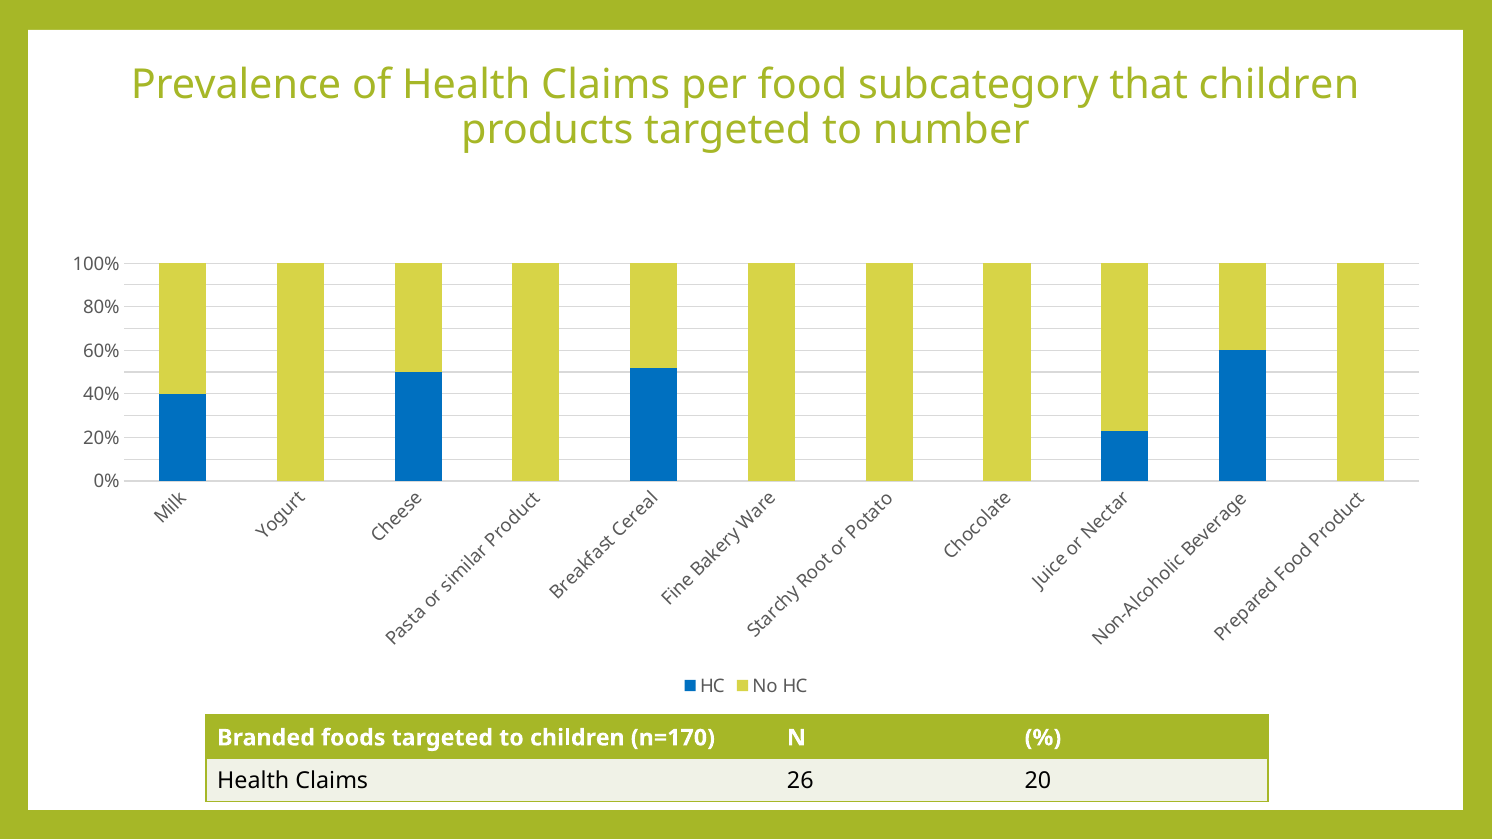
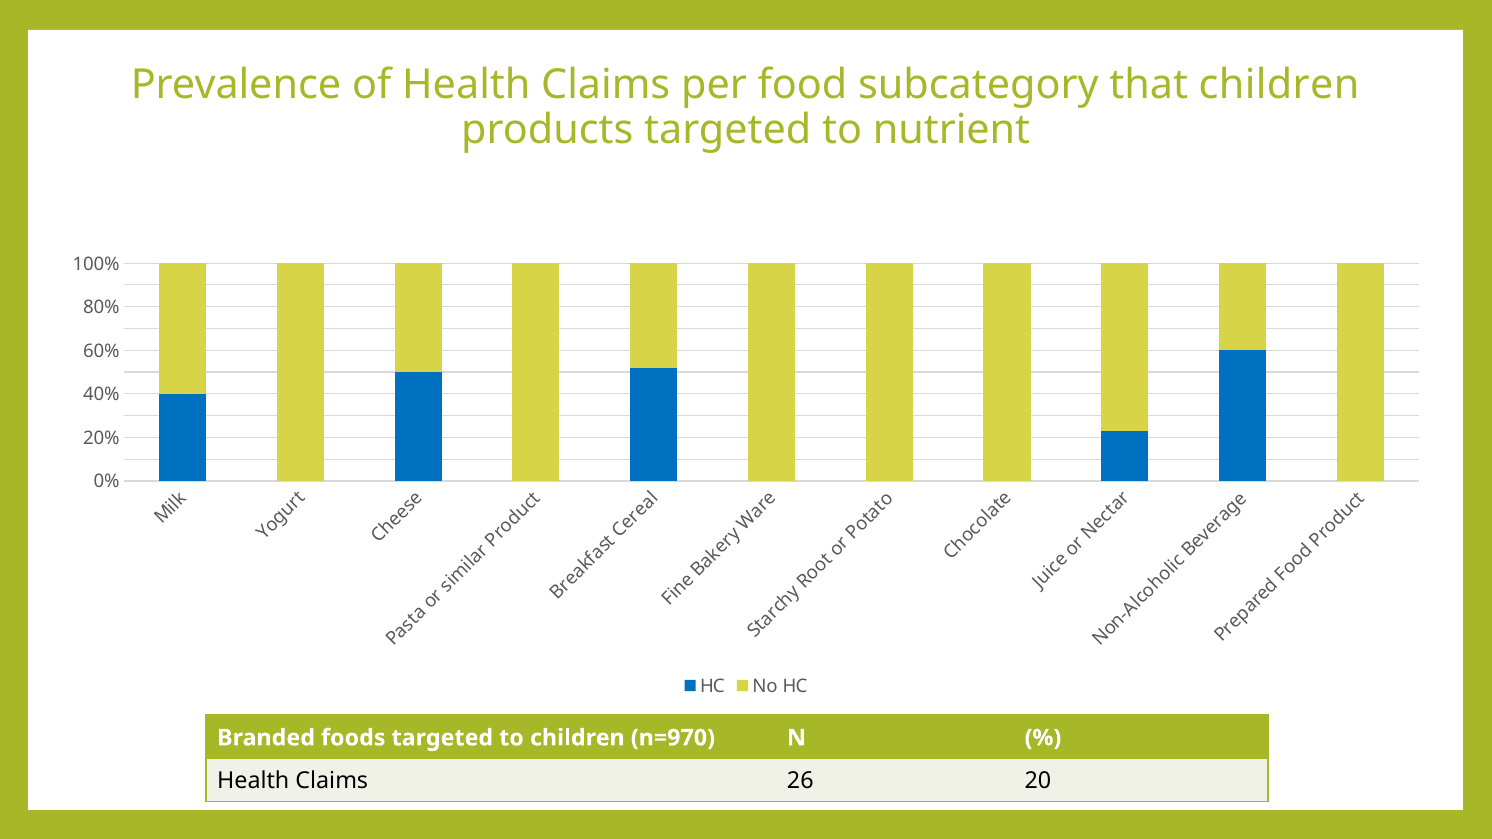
number: number -> nutrient (951, 130)
n=170: n=170 -> n=970 (673, 738)
